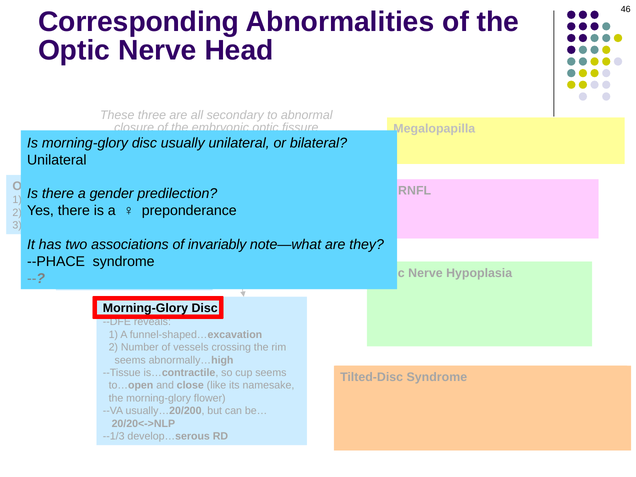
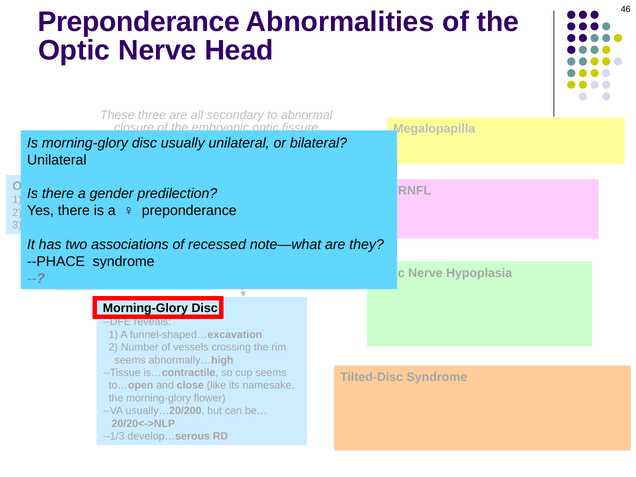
Corresponding: Corresponding -> Preponderance (139, 22)
of invariably: invariably -> recessed (217, 245)
